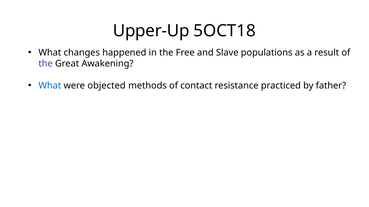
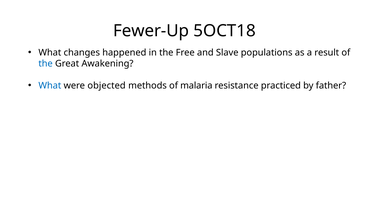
Upper-Up: Upper-Up -> Fewer-Up (151, 31)
the colour: purple -> blue (46, 64)
contact: contact -> malaria (196, 86)
